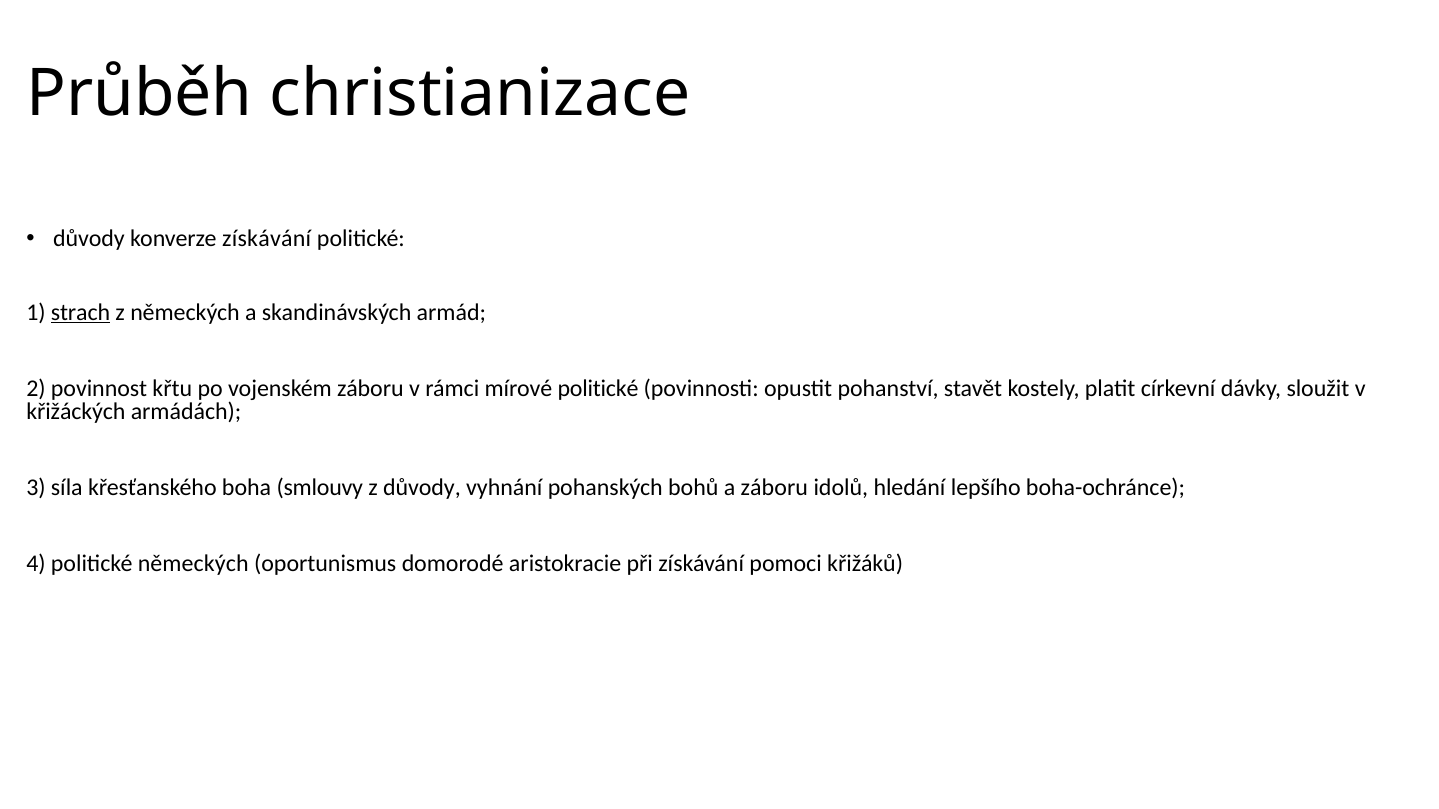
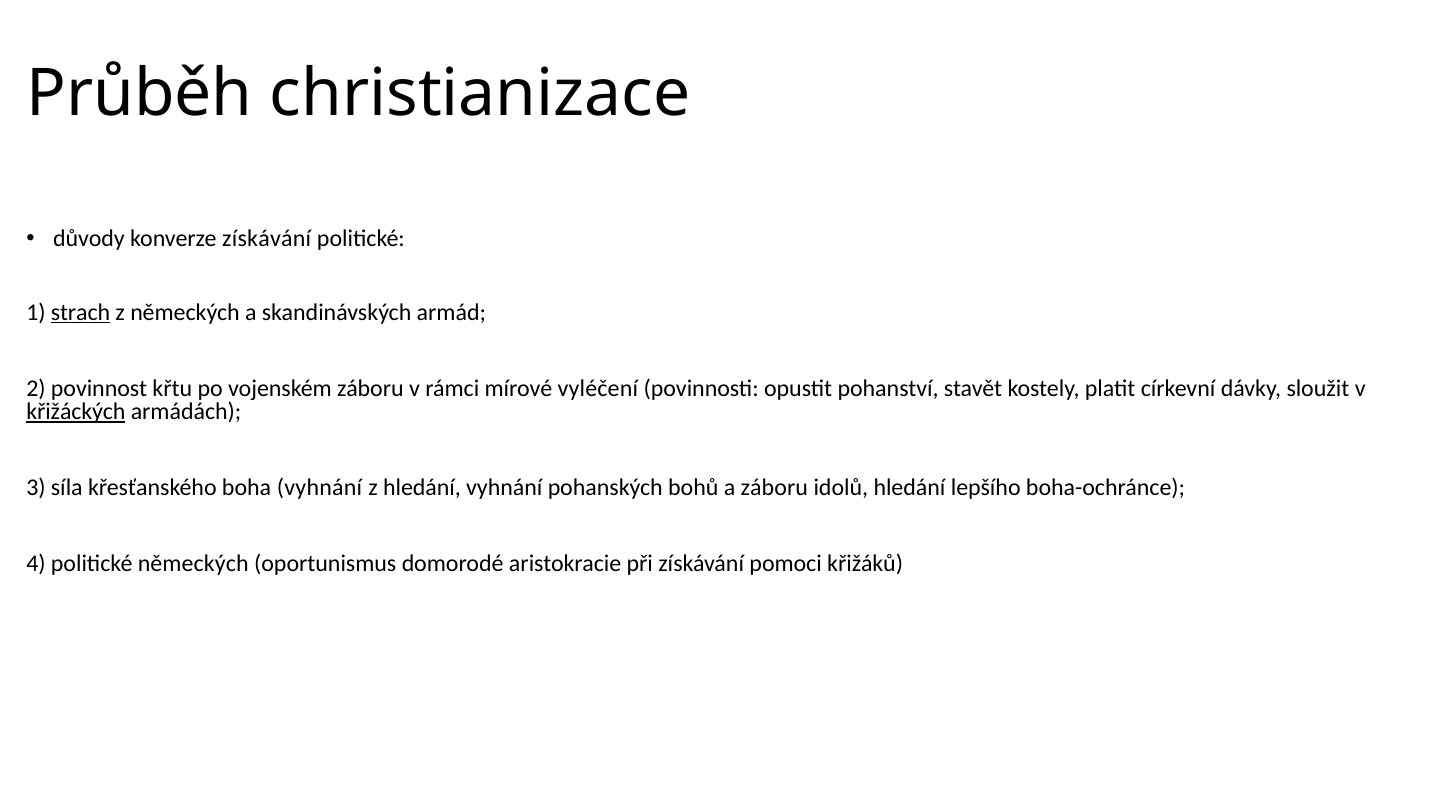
mírové politické: politické -> vyléčení (598, 388)
křižáckých underline: none -> present (76, 412)
boha smlouvy: smlouvy -> vyhnání (320, 488)
z důvody: důvody -> hledání (422, 488)
